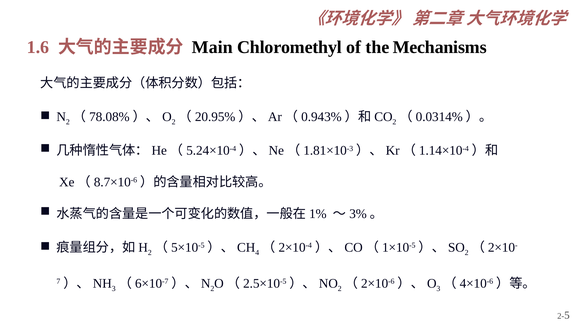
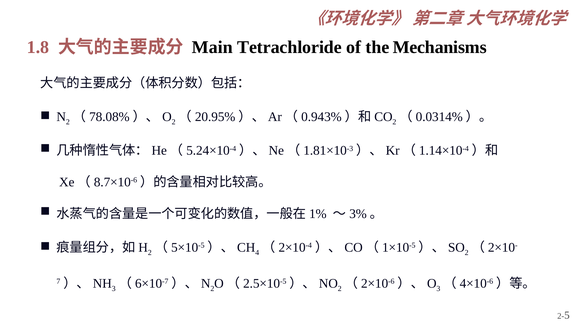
1.6: 1.6 -> 1.8 (38, 47)
Chloromethyl: Chloromethyl -> Tetrachloride (289, 47)
